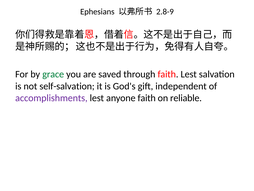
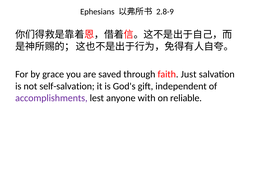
grace colour: green -> black (53, 74)
faith Lest: Lest -> Just (189, 74)
anyone faith: faith -> with (147, 98)
